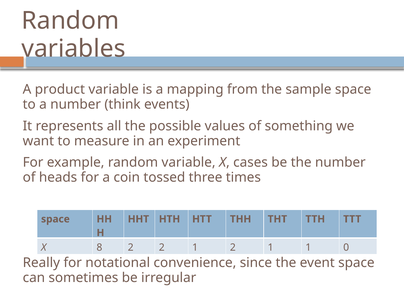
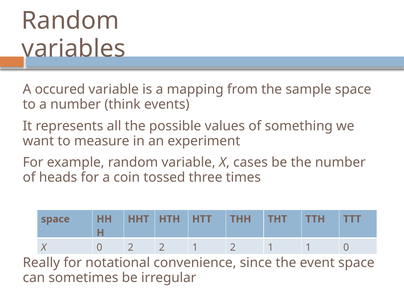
product: product -> occured (60, 90)
X 8: 8 -> 0 (99, 247)
